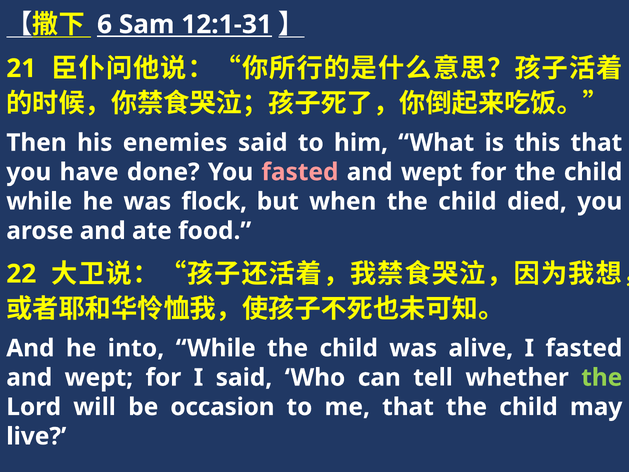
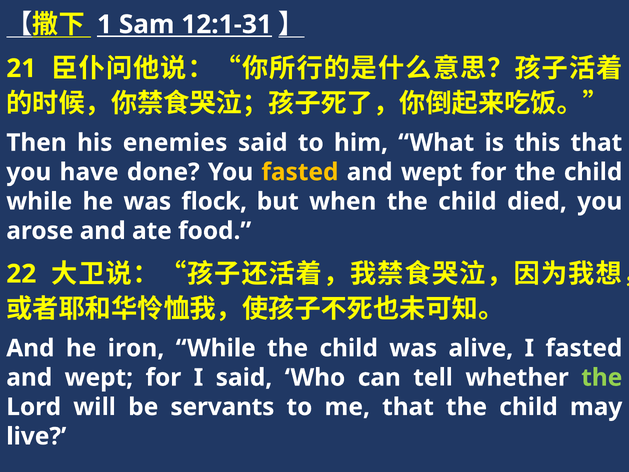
6: 6 -> 1 (105, 24)
fasted colour: pink -> yellow (300, 172)
into: into -> iron (136, 348)
occasion: occasion -> servants (222, 407)
